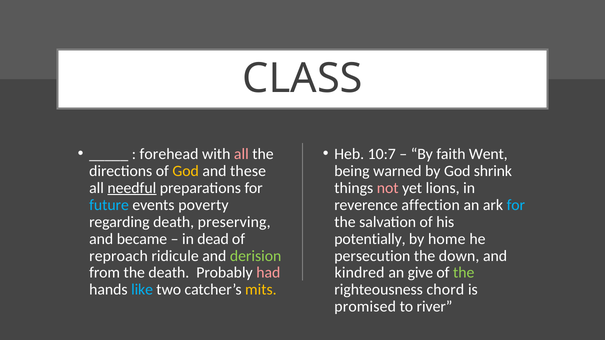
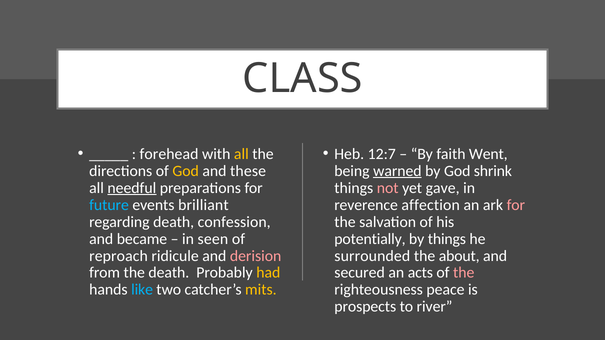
all colour: pink -> yellow (241, 154)
10:7: 10:7 -> 12:7 (382, 154)
warned underline: none -> present (397, 171)
lions: lions -> gave (443, 188)
poverty: poverty -> brilliant (203, 205)
for colour: light blue -> pink (516, 205)
preserving: preserving -> confession (234, 222)
dead: dead -> seen (213, 239)
by home: home -> things (447, 239)
derision colour: light green -> pink (256, 256)
persecution: persecution -> surrounded (372, 256)
down: down -> about (459, 256)
had colour: pink -> yellow (268, 273)
kindred: kindred -> secured (360, 273)
give: give -> acts (420, 273)
the colour: light green -> pink (464, 273)
chord: chord -> peace (445, 290)
promised: promised -> prospects (365, 307)
